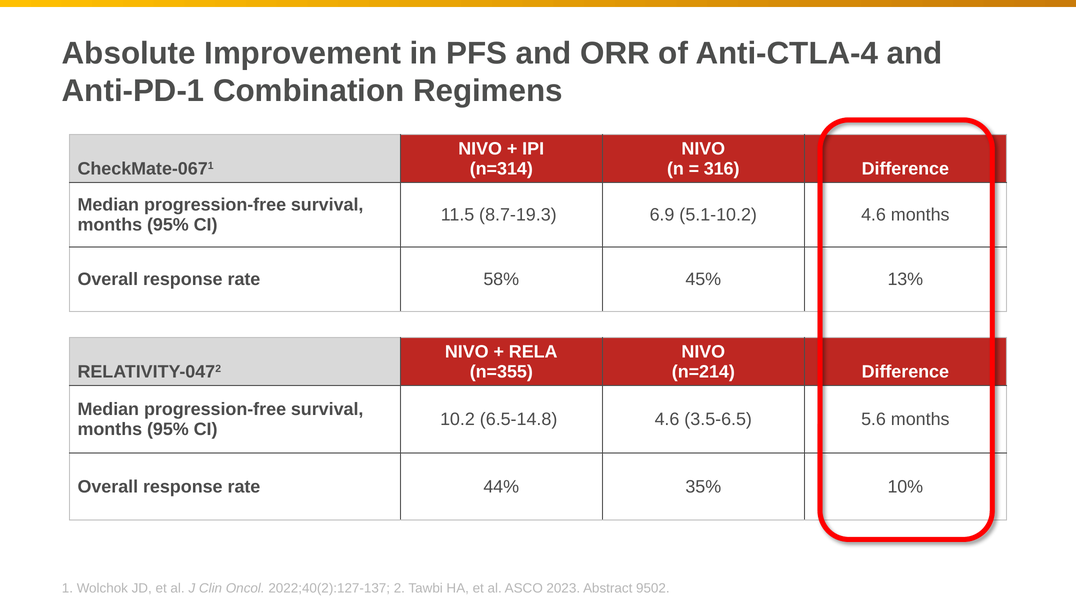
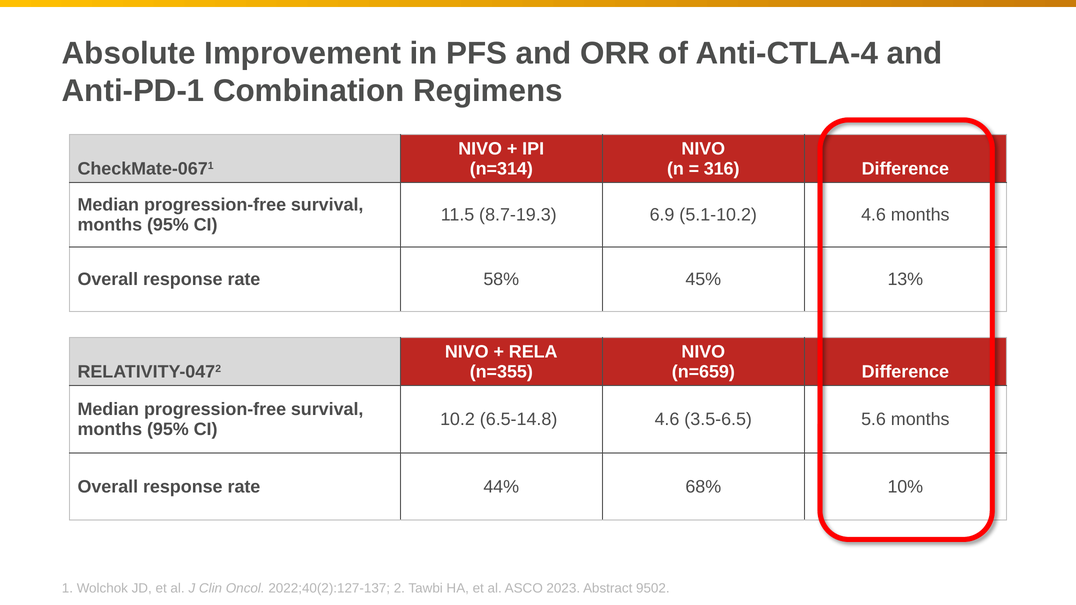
n=214: n=214 -> n=659 (703, 372)
35%: 35% -> 68% (703, 487)
